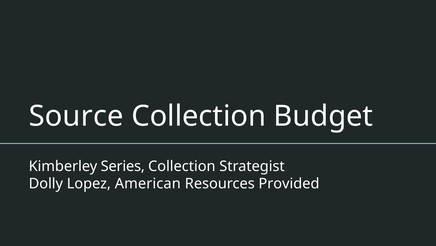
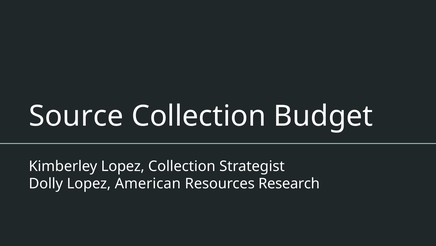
Kimberley Series: Series -> Lopez (123, 166)
Provided: Provided -> Research (289, 183)
